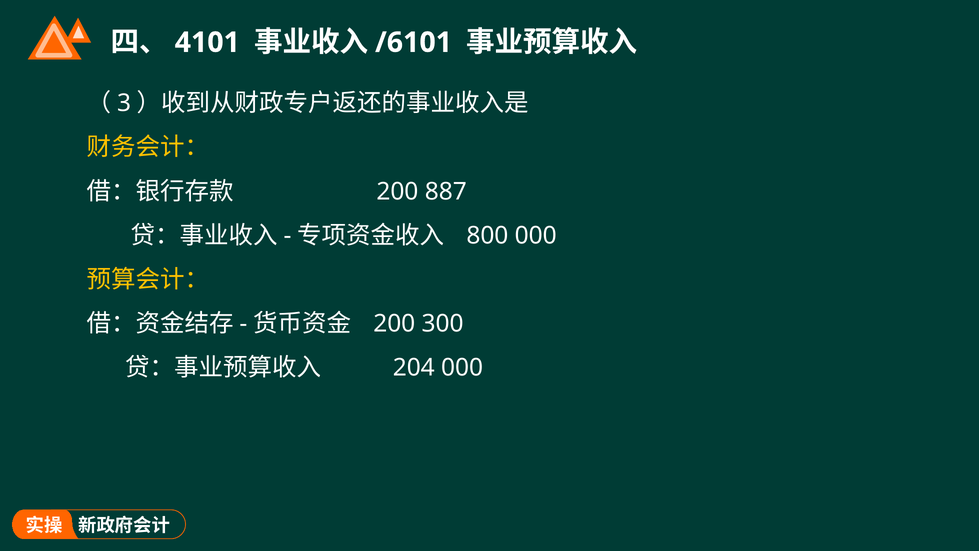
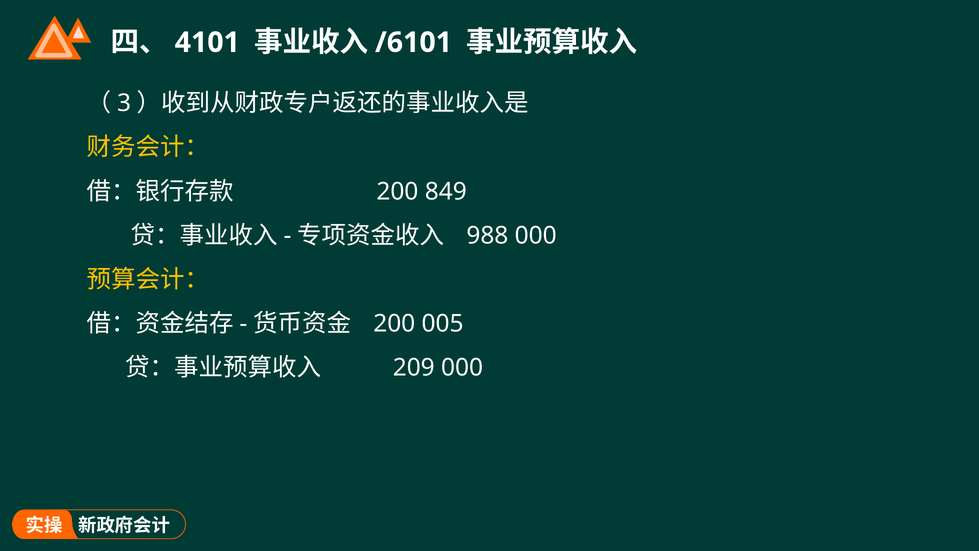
887: 887 -> 849 (446, 191)
800: 800 -> 988 (487, 235)
300: 300 -> 005 (443, 324)
204: 204 -> 209 (414, 368)
